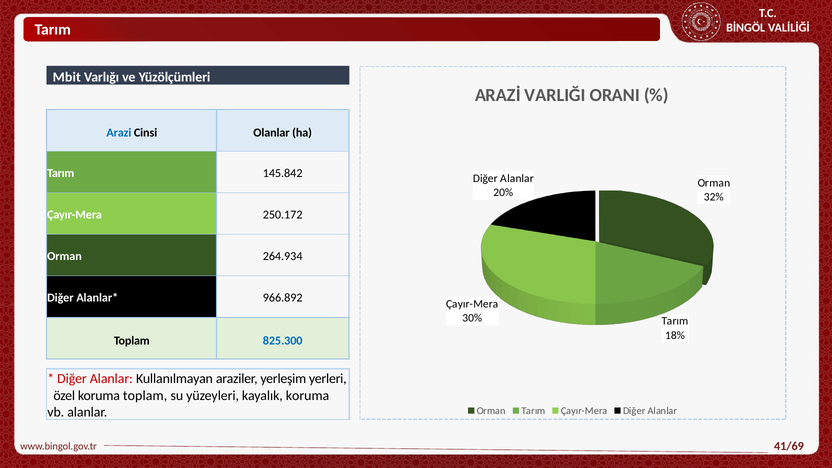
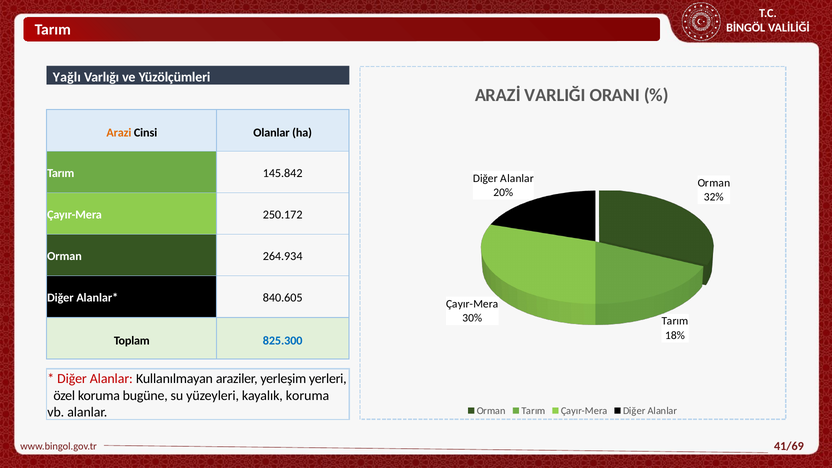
Mbit: Mbit -> Yağlı (67, 77)
Arazi colour: blue -> orange (119, 133)
966.892: 966.892 -> 840.605 (283, 298)
koruma toplam: toplam -> bugüne (145, 395)
